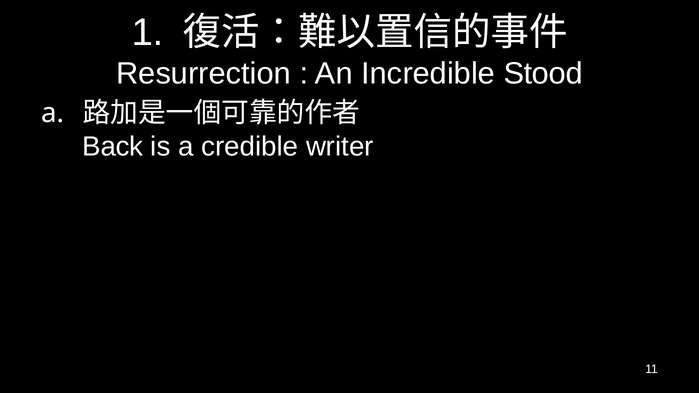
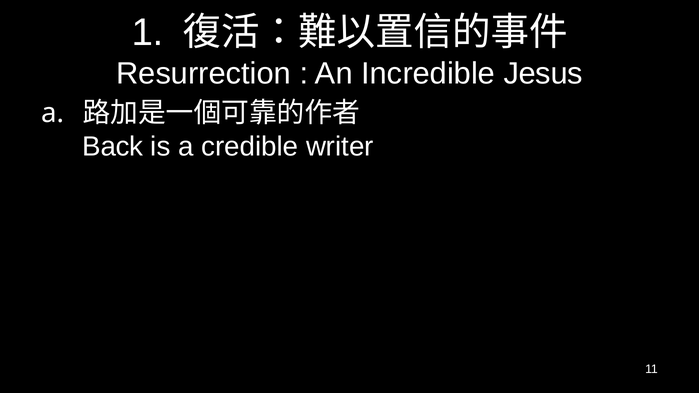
Stood: Stood -> Jesus (543, 74)
